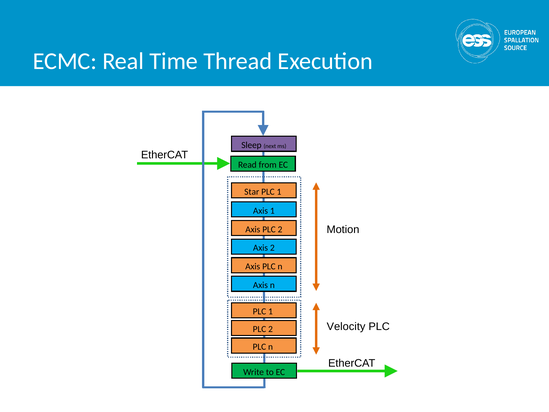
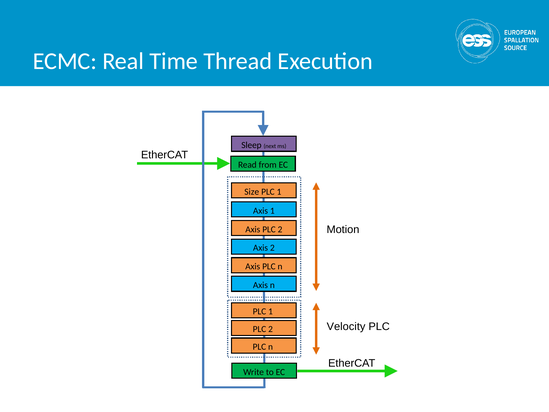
Star: Star -> Size (252, 192)
